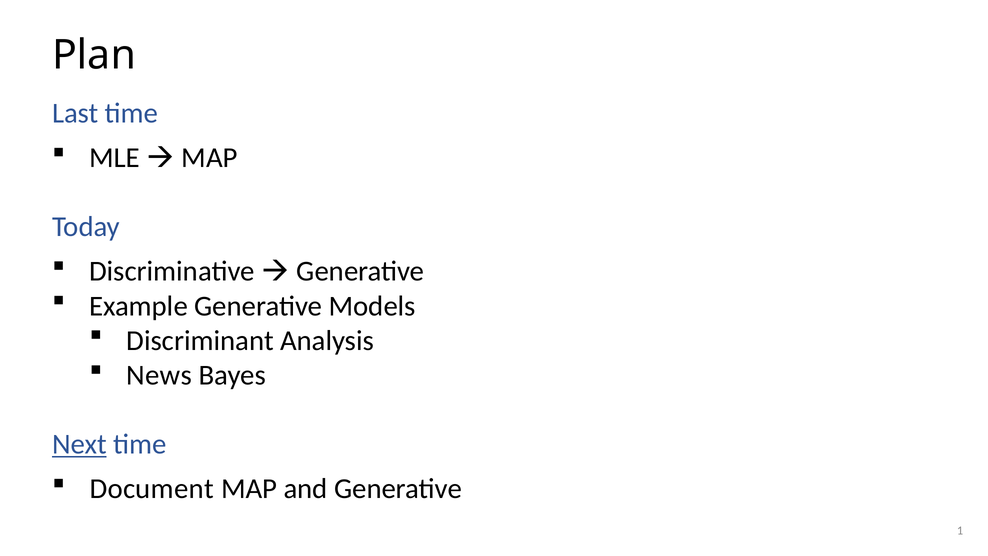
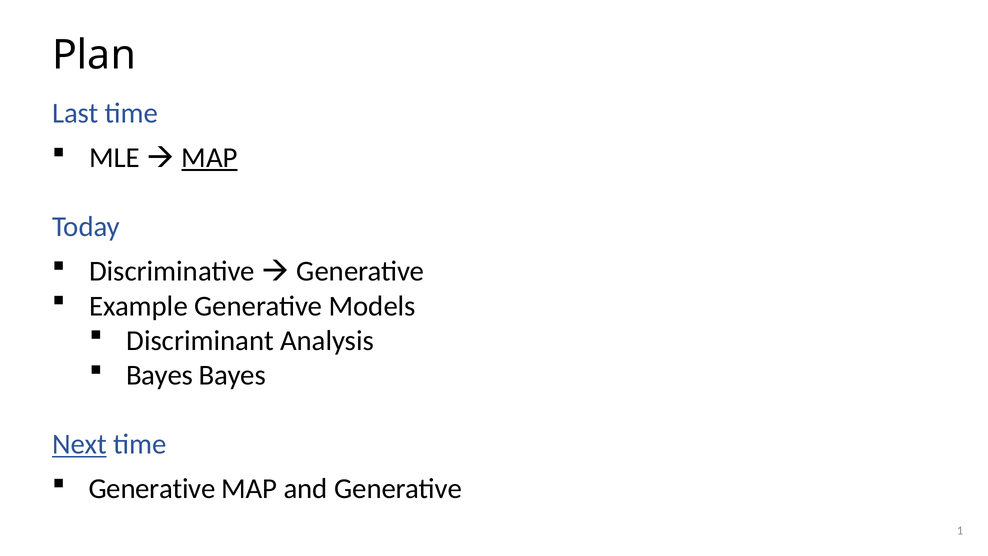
MAP underline: none -> present (210, 158)
News: News -> Bayes (160, 375)
Document: Document -> Generative (152, 489)
